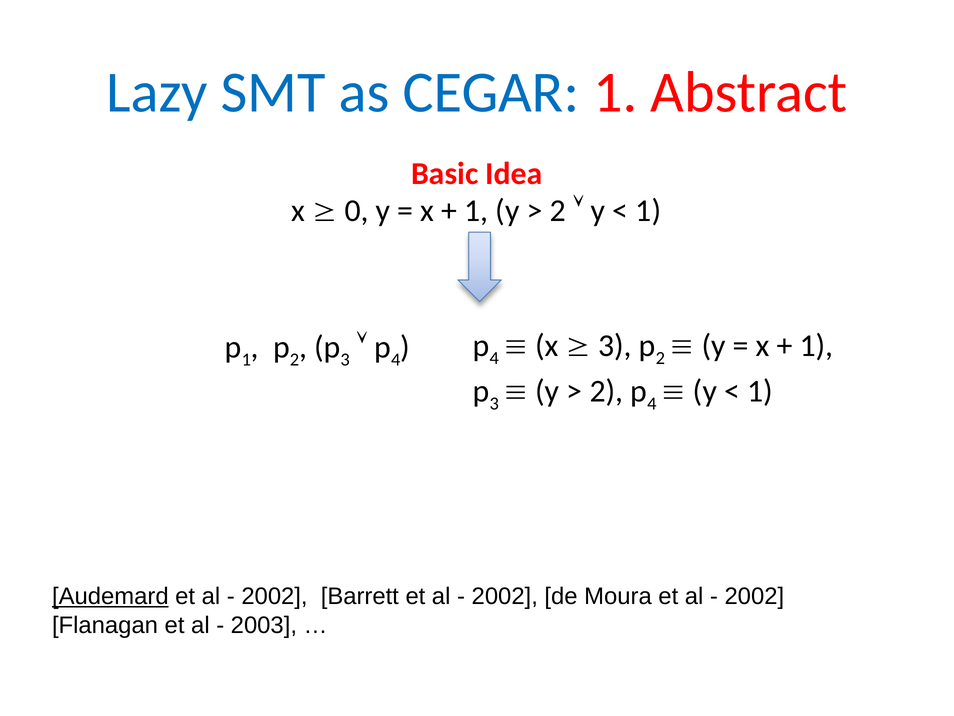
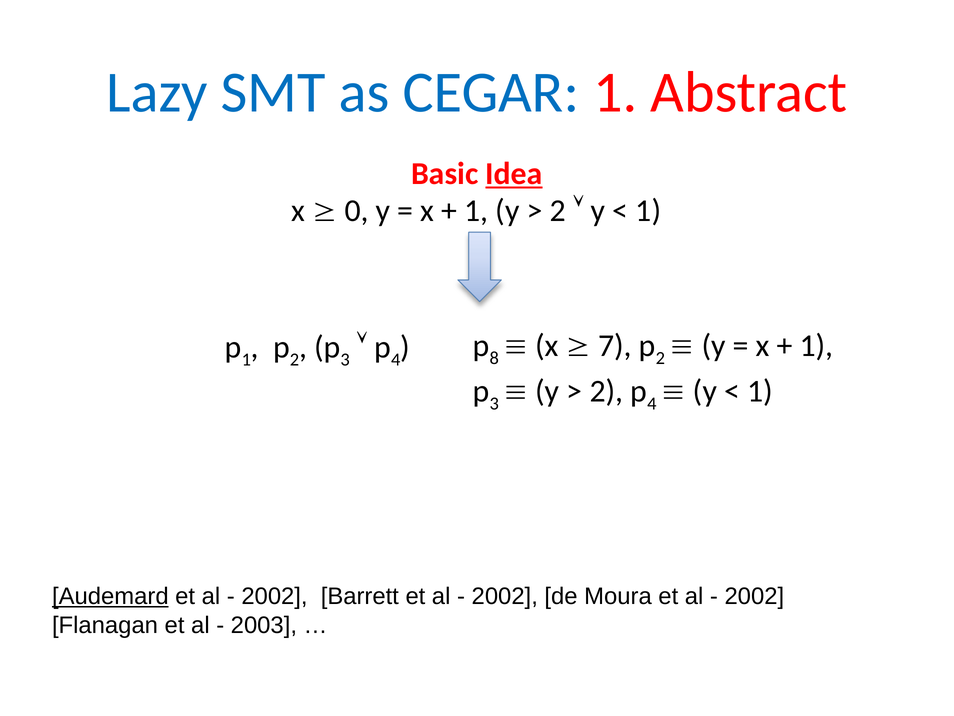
Idea underline: none -> present (514, 174)
4: 4 -> 8 (494, 358)
3: 3 -> 7 (615, 345)
